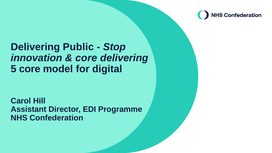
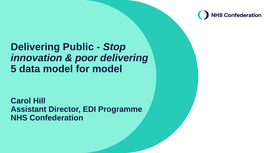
core: core -> poor (86, 58)
5 core: core -> data (30, 69)
for digital: digital -> model (107, 69)
